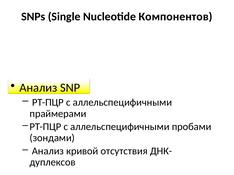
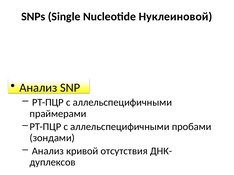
Компонентов: Компонентов -> Нуклеиновой (175, 17)
